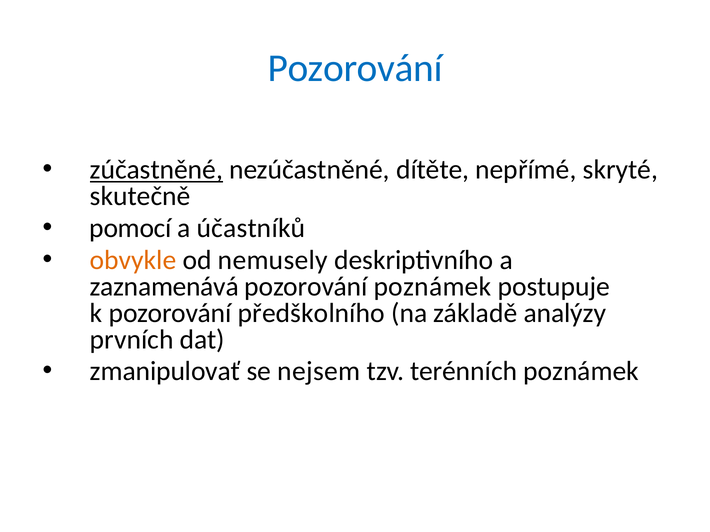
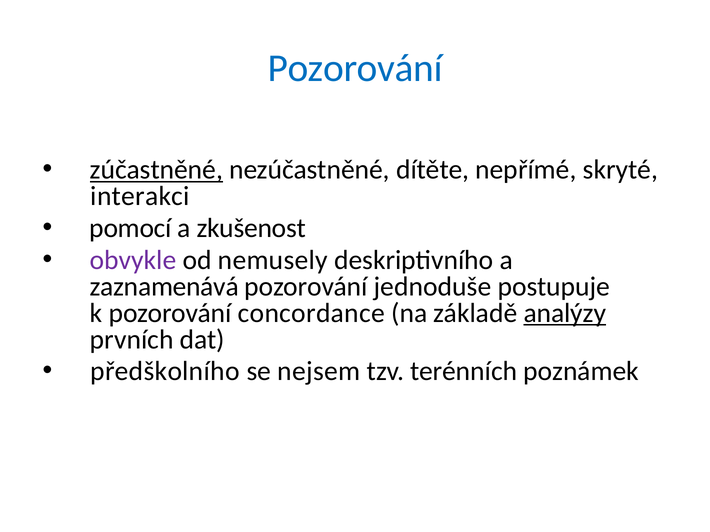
skutečně: skutečně -> interakci (140, 196)
účastníků: účastníků -> zkušenost (251, 228)
obvykle colour: orange -> purple (133, 260)
pozorování poznámek: poznámek -> jednoduše (433, 287)
předškolního: předškolního -> concordance (311, 313)
analýzy underline: none -> present (565, 313)
zmanipulovať: zmanipulovať -> předškolního (165, 372)
